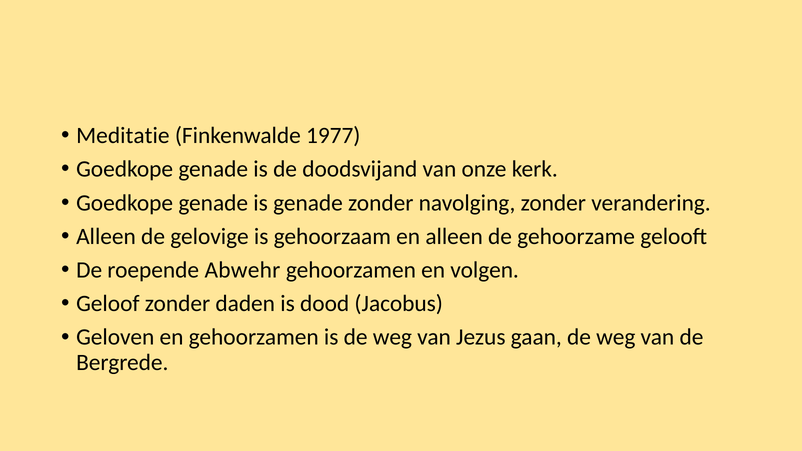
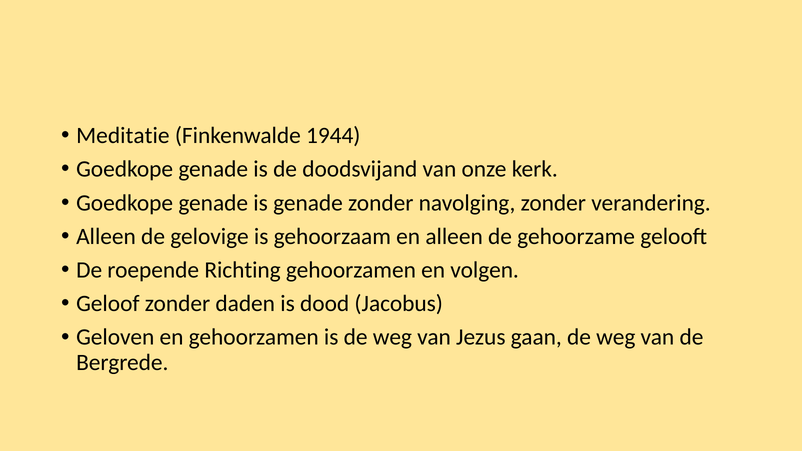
1977: 1977 -> 1944 (333, 136)
Abwehr: Abwehr -> Richting (243, 270)
